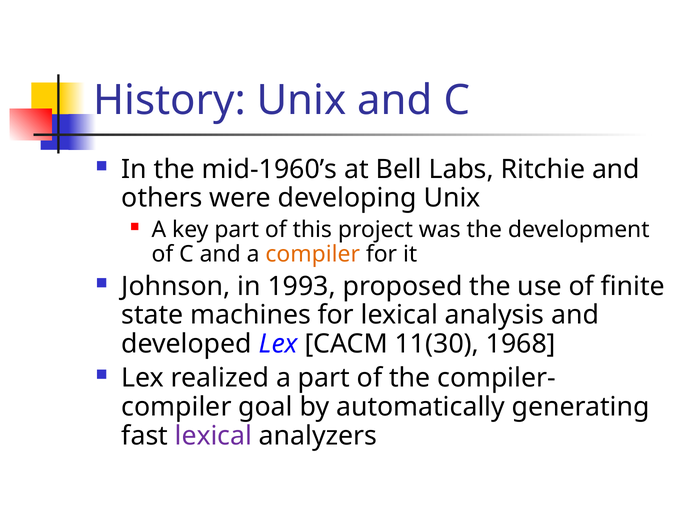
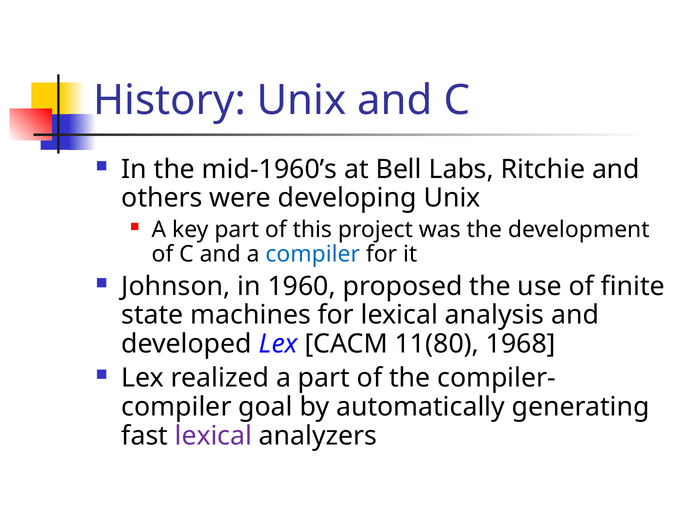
compiler colour: orange -> blue (313, 254)
1993: 1993 -> 1960 (302, 286)
11(30: 11(30 -> 11(80 (437, 344)
